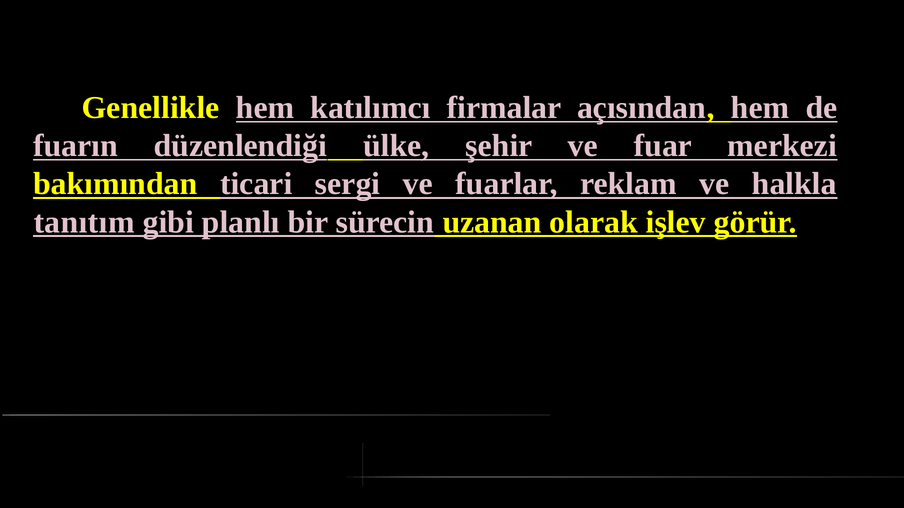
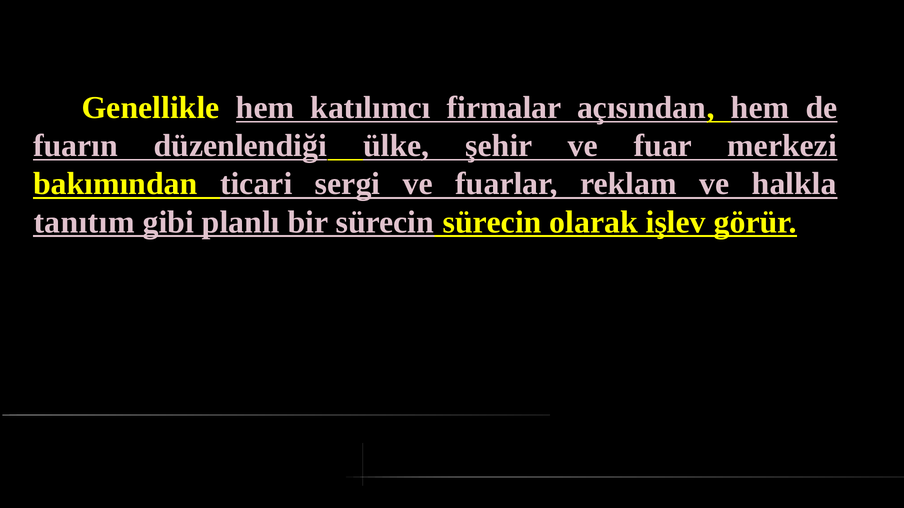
sürecin uzanan: uzanan -> sürecin (492, 222)
